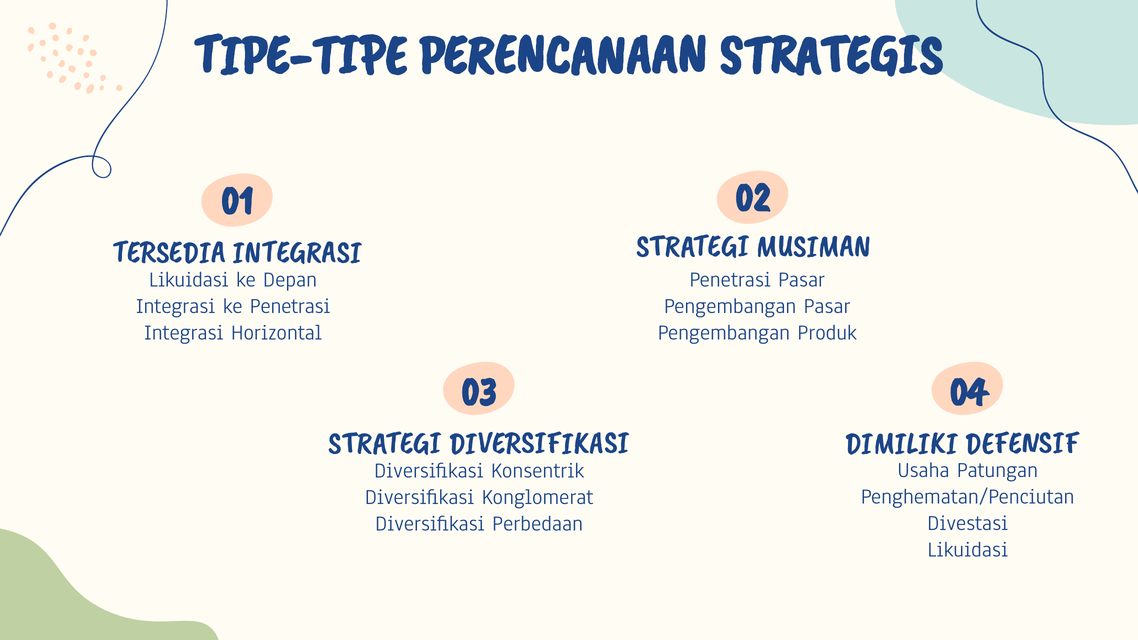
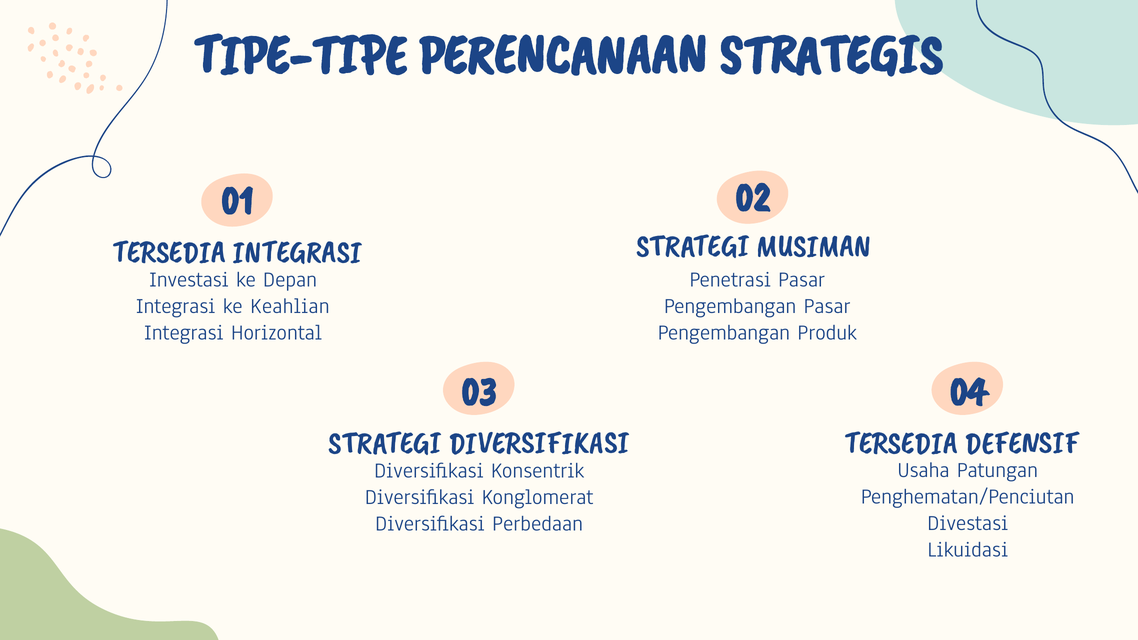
Likuidasi: Likuidasi -> Investasi (189, 279)
ke Penetrasi: Penetrasi -> Keahlian (290, 306)
DIMILIKI: DIMILIKI -> TERSEDIA (901, 443)
